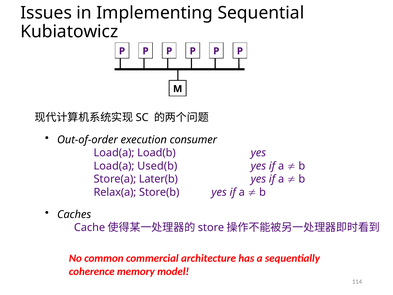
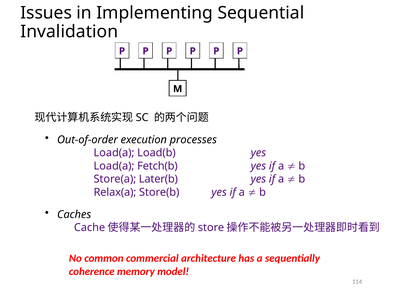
Kubiatowicz: Kubiatowicz -> Invalidation (69, 32)
consumer: consumer -> processes (193, 140)
Used(b: Used(b -> Fetch(b (157, 166)
